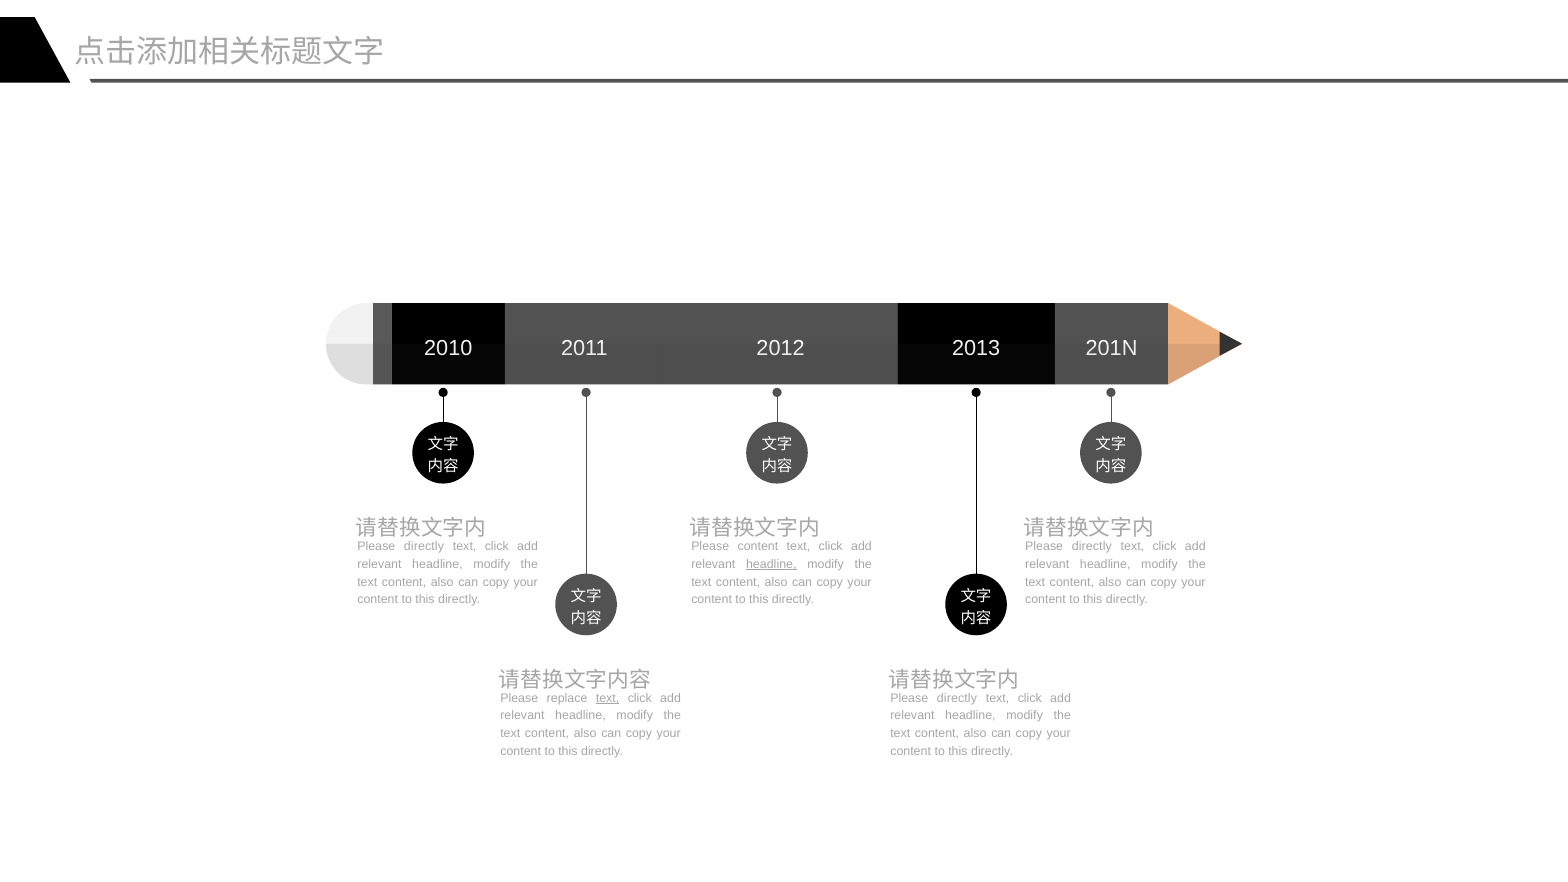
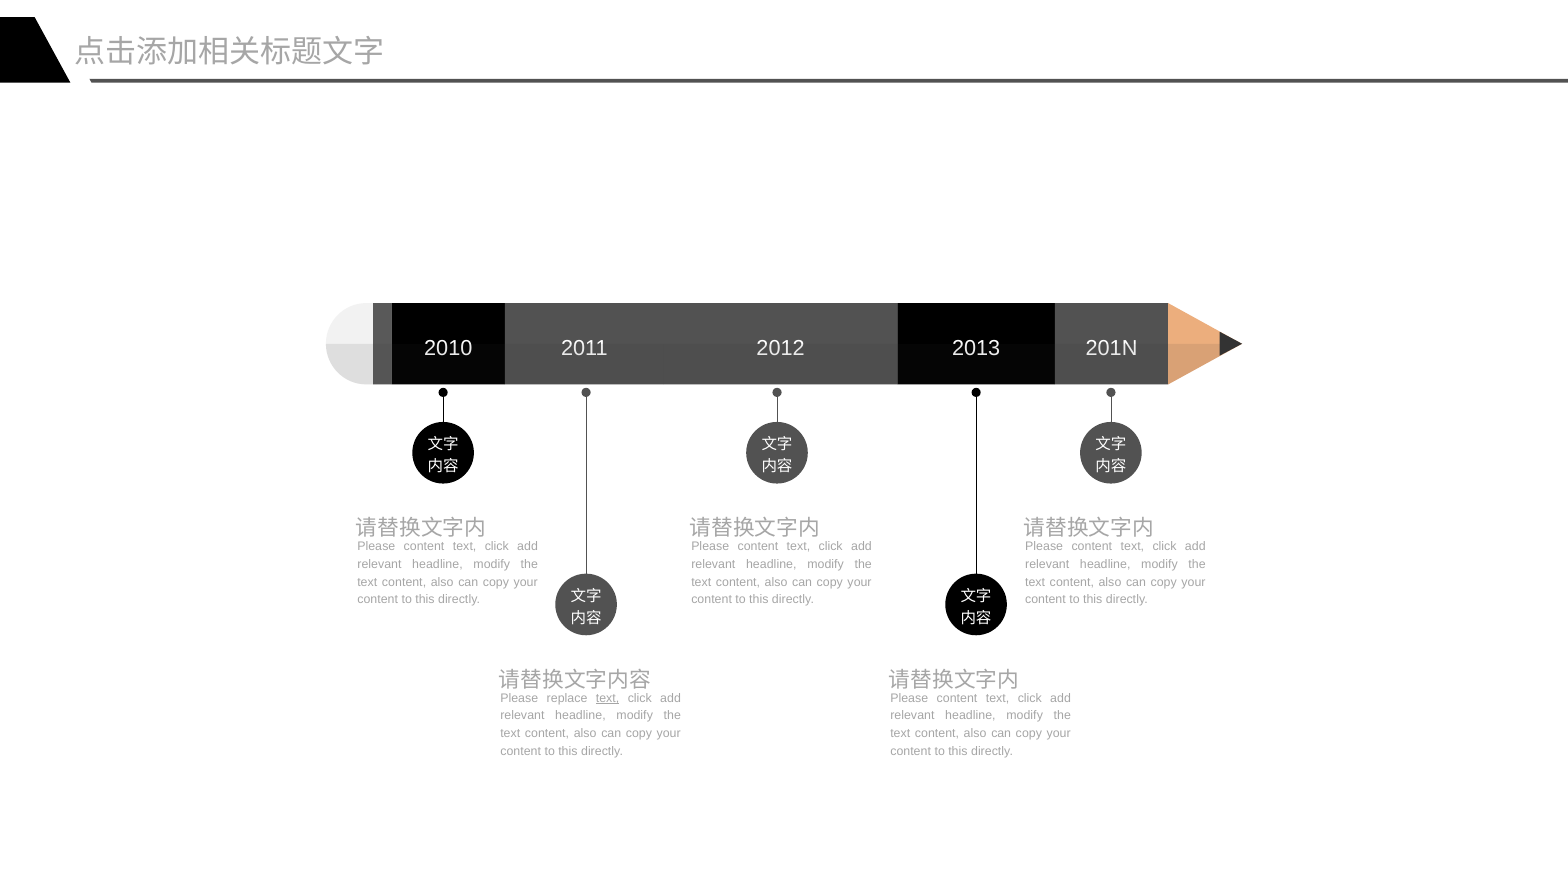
directly: directly -> content (424, 546)
directly: directly -> content (1092, 546)
headline underline: present -> none (771, 564)
directly: directly -> content (957, 698)
